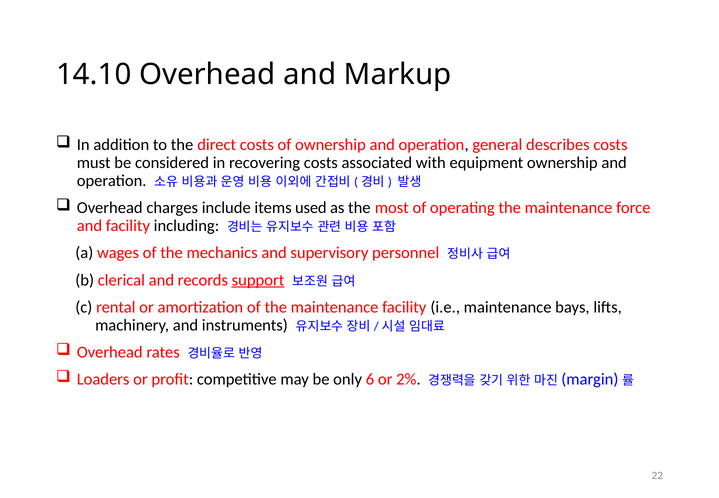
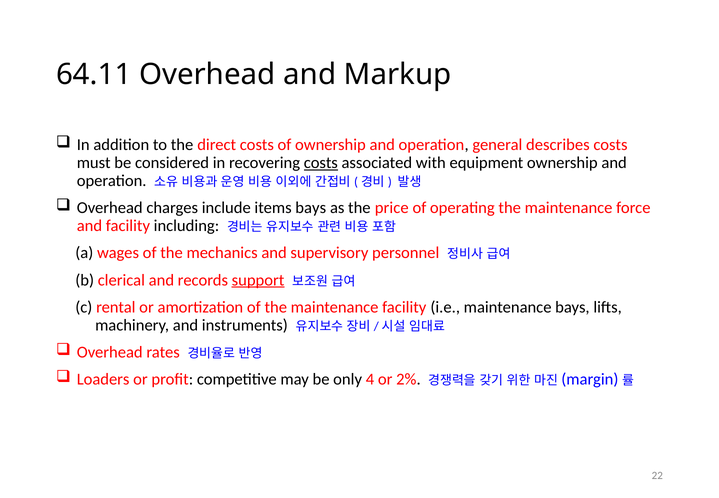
14.10: 14.10 -> 64.11 (94, 74)
costs underline: none -> present (321, 163)
items used: used -> bays (311, 208)
most: most -> price (392, 208)
6: 6 -> 4 (370, 379)
